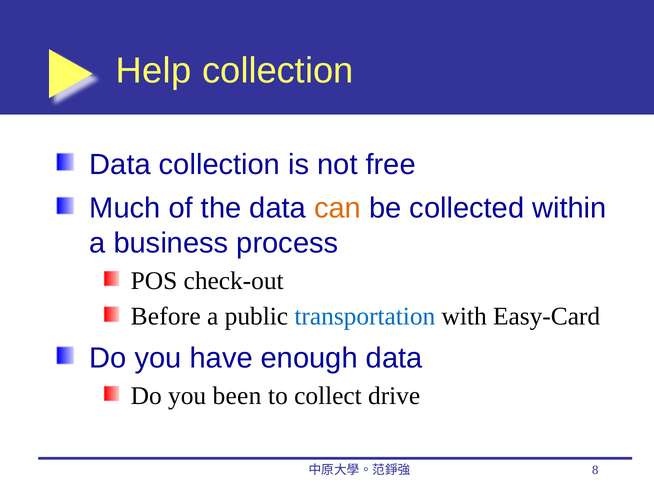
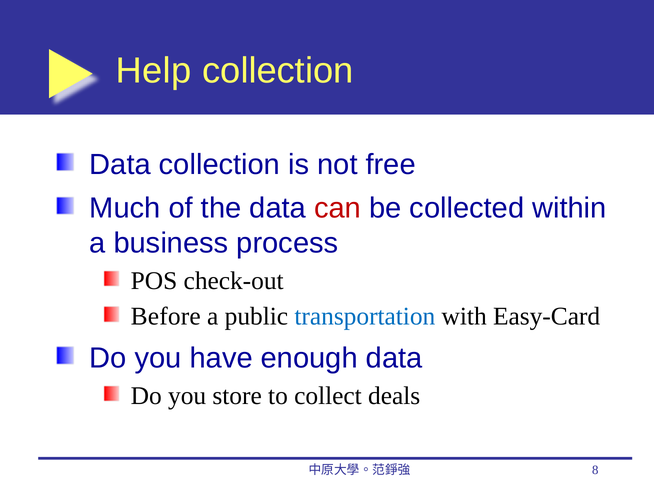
can colour: orange -> red (338, 208)
been: been -> store (237, 395)
drive: drive -> deals (394, 395)
